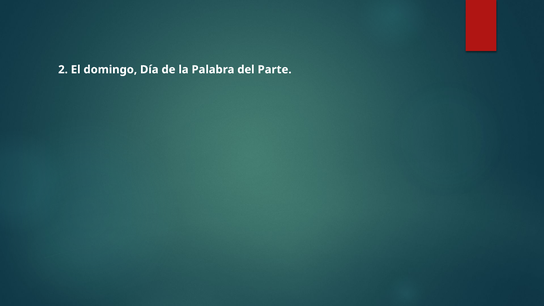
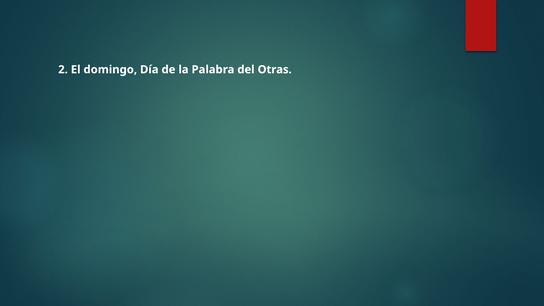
Parte: Parte -> Otras (275, 70)
